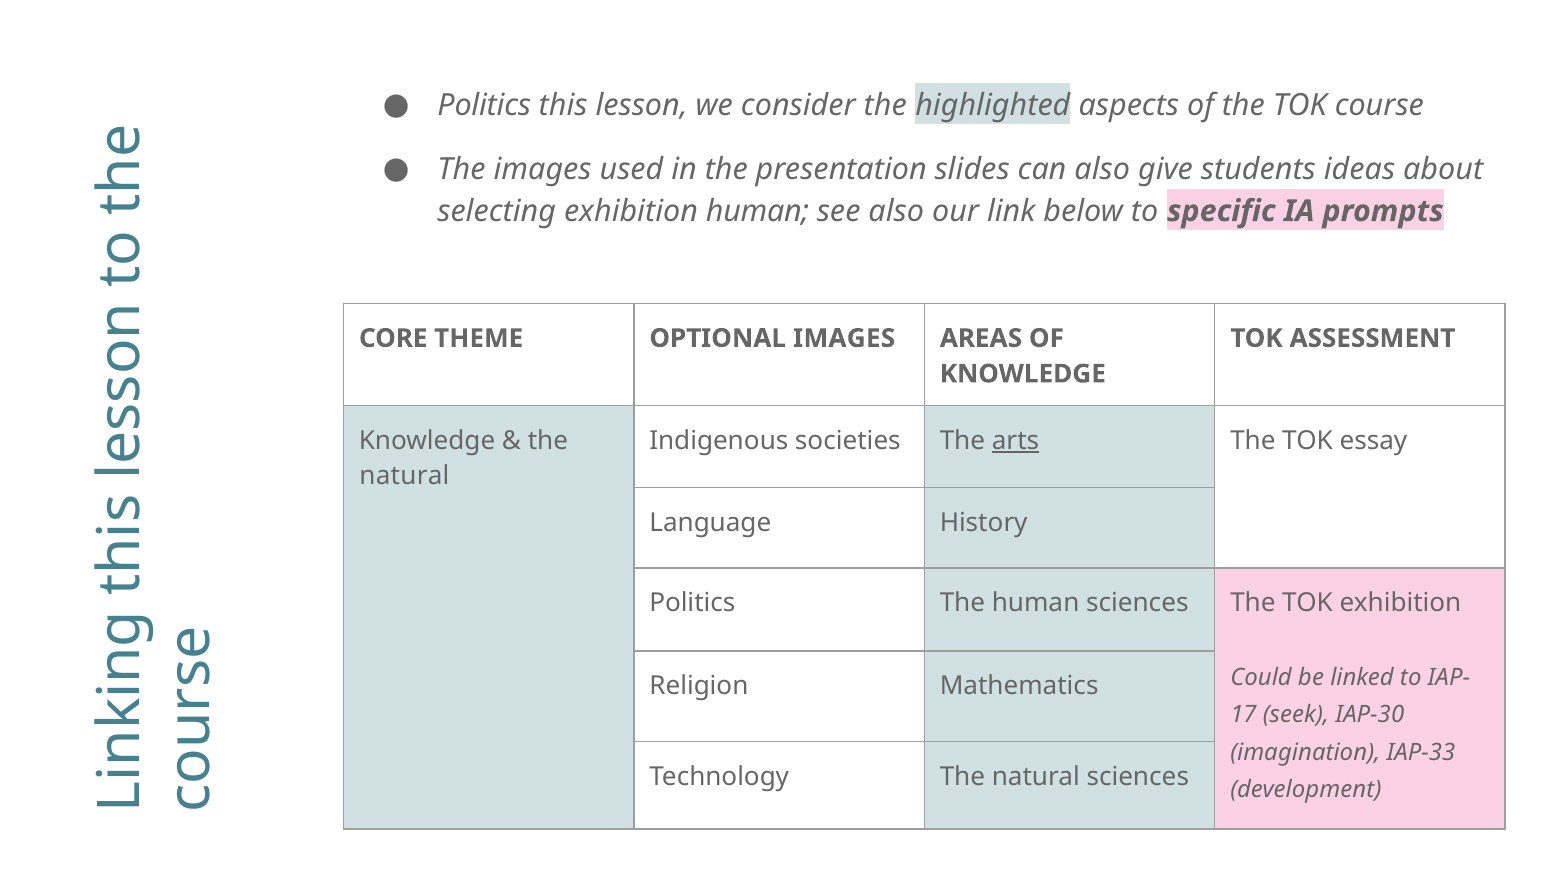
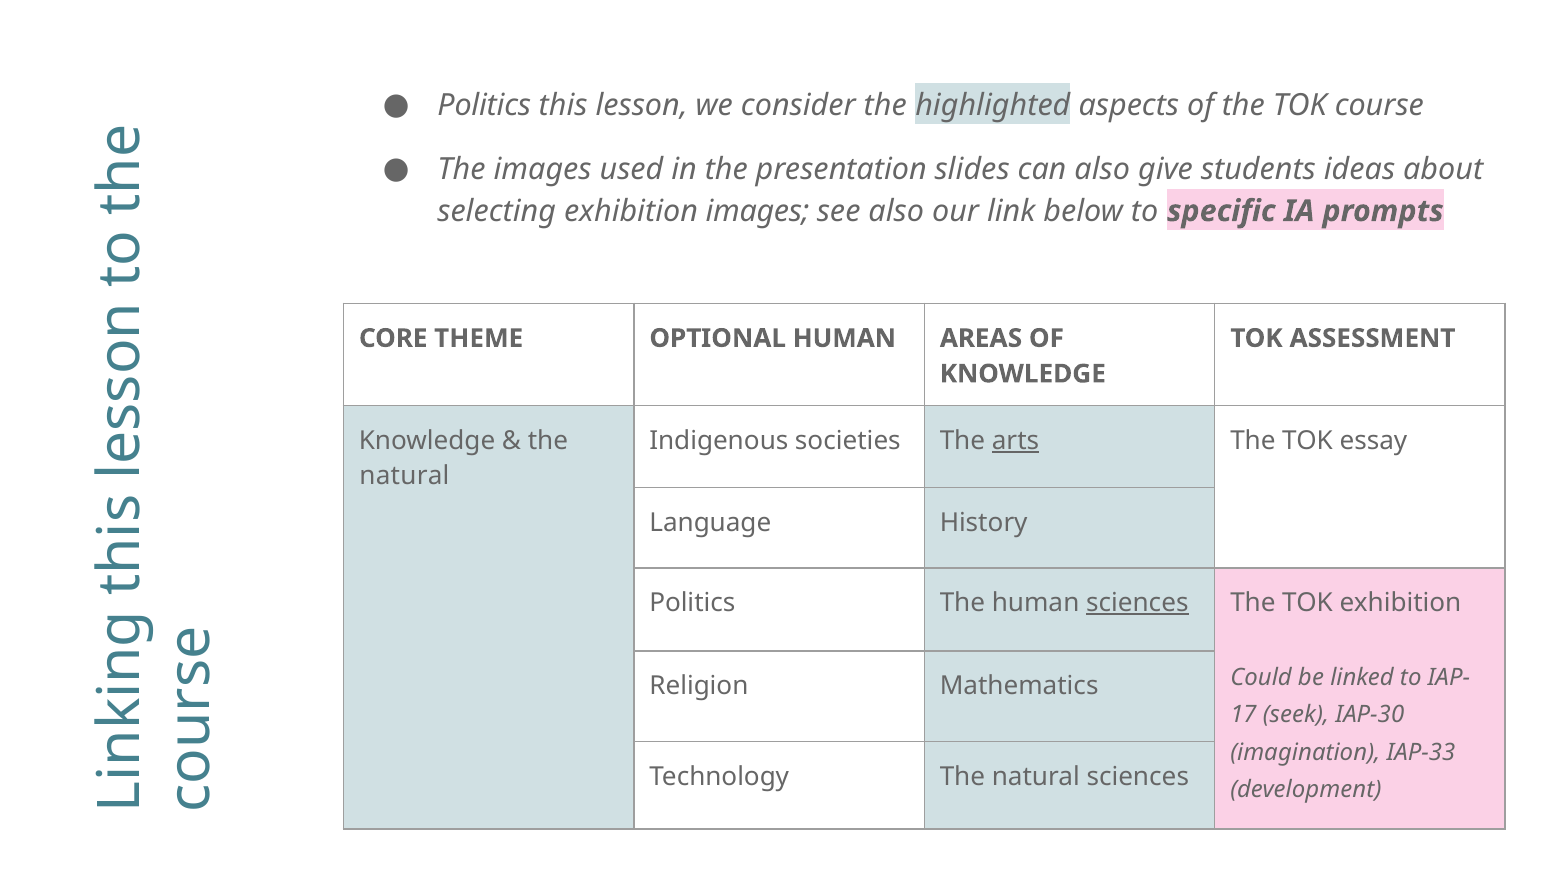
exhibition human: human -> images (758, 211)
OPTIONAL IMAGES: IMAGES -> HUMAN (844, 338)
sciences underline: none -> present (1137, 603)
